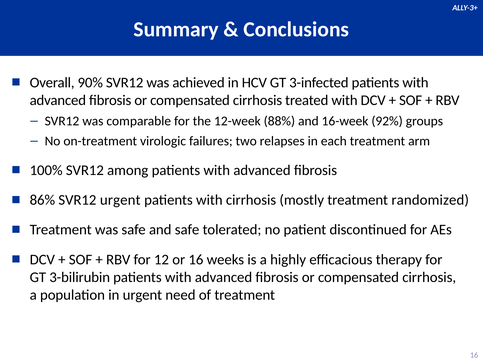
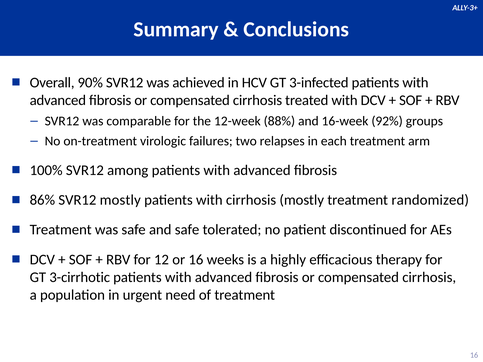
SVR12 urgent: urgent -> mostly (120, 200)
3-bilirubin: 3-bilirubin -> 3-cirrhotic (80, 277)
